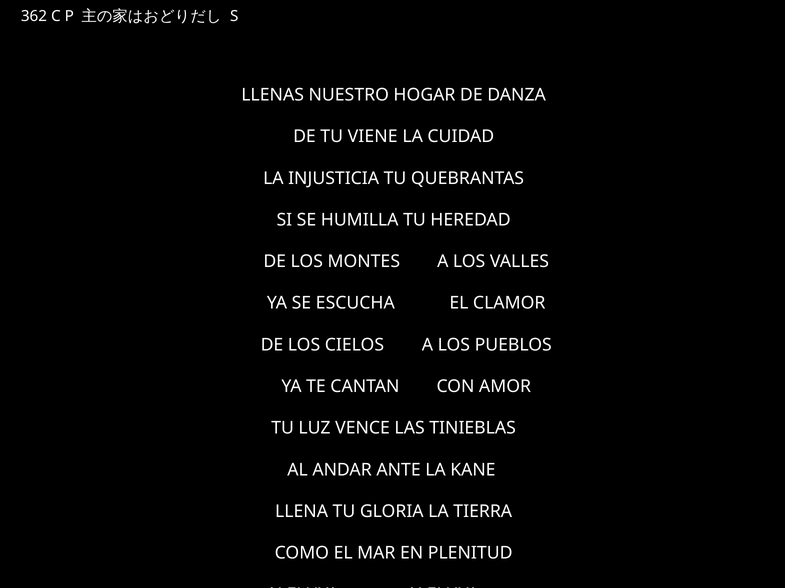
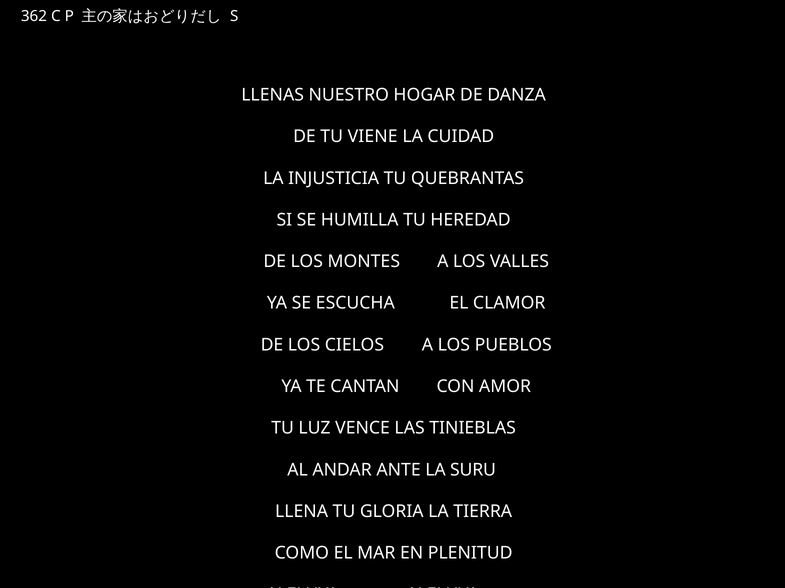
KANE: KANE -> SURU (473, 470)
